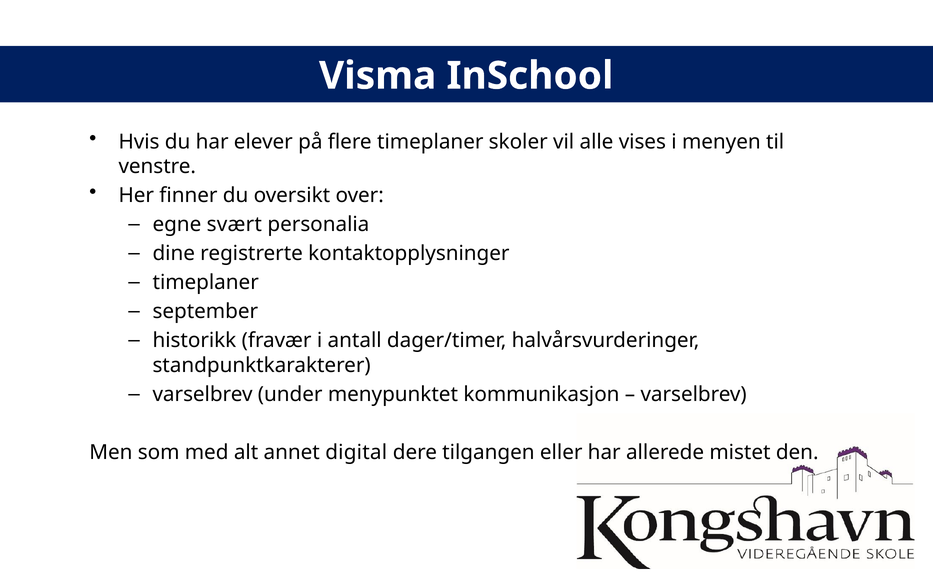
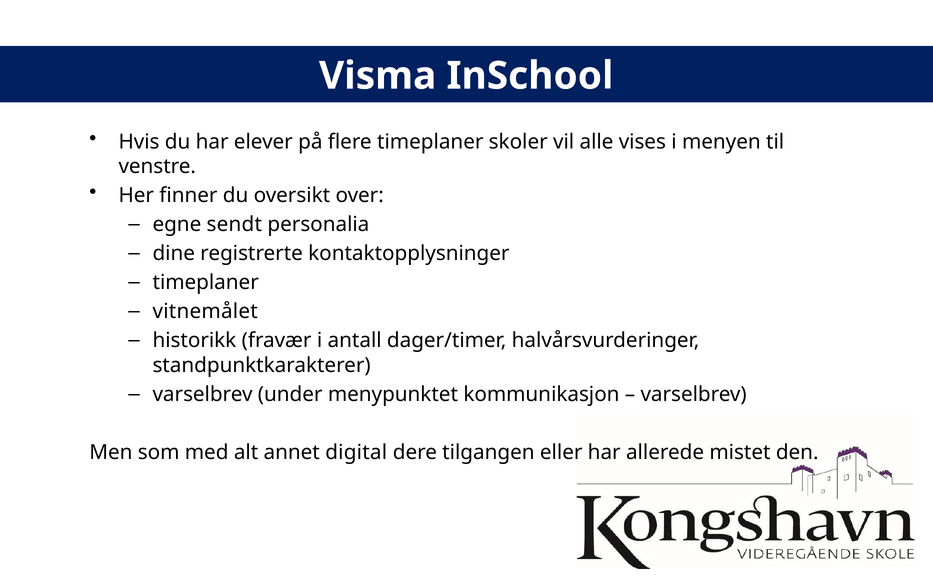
svært: svært -> sendt (234, 225)
september: september -> vitnemålet (205, 312)
